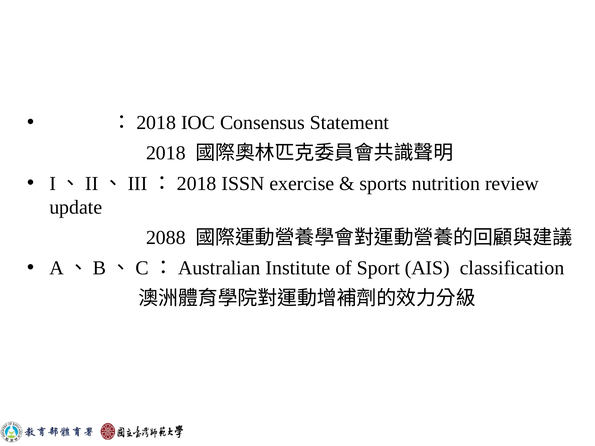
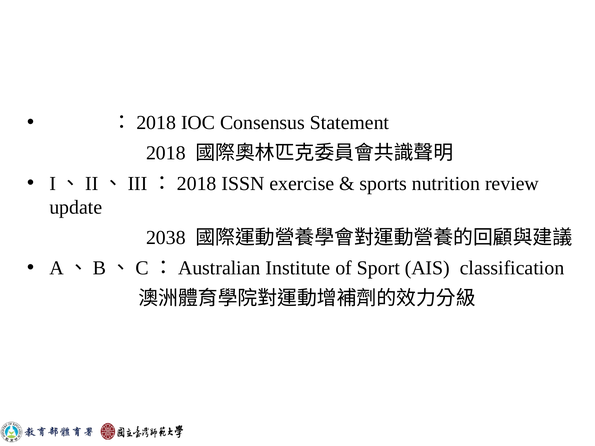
2088: 2088 -> 2038 (166, 238)
